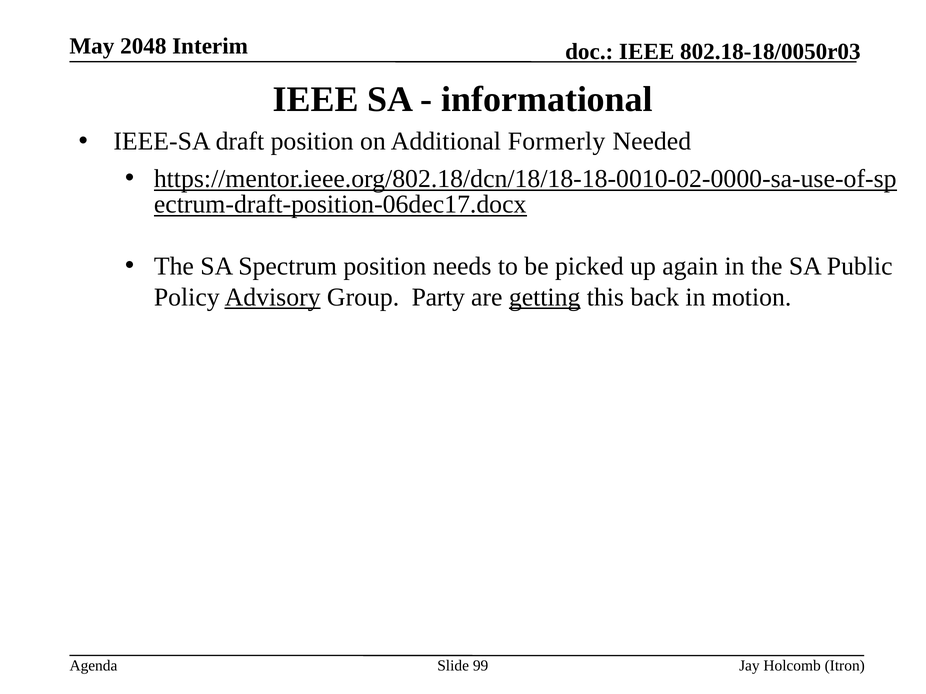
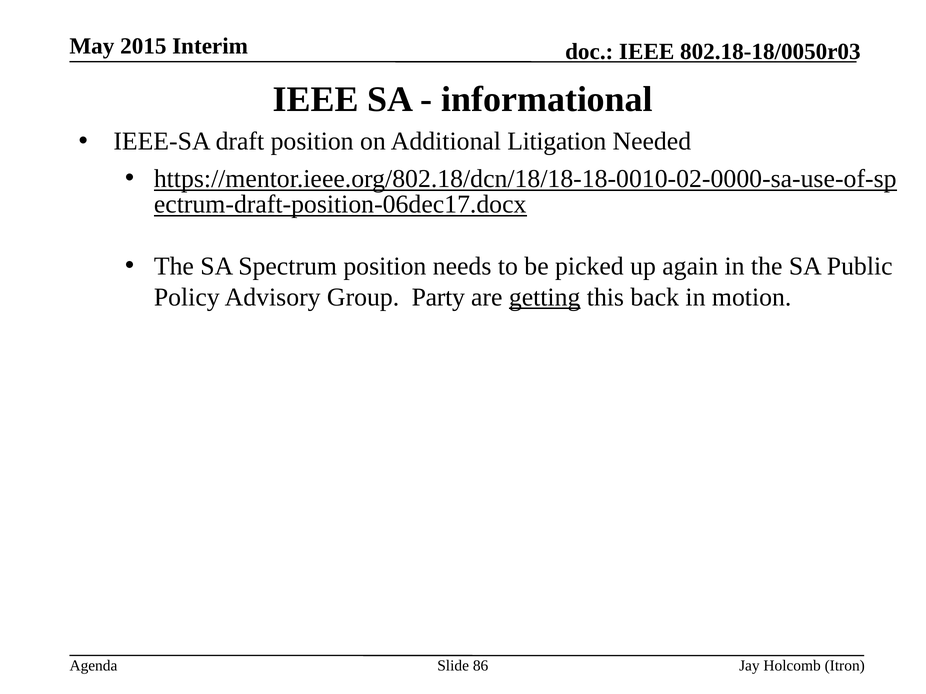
2048: 2048 -> 2015 (143, 46)
Formerly: Formerly -> Litigation (557, 142)
Advisory underline: present -> none (273, 297)
99: 99 -> 86 (481, 666)
